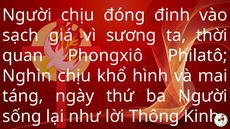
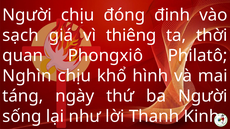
sương: sương -> thiêng (131, 35)
Thông: Thông -> Thanh (154, 117)
